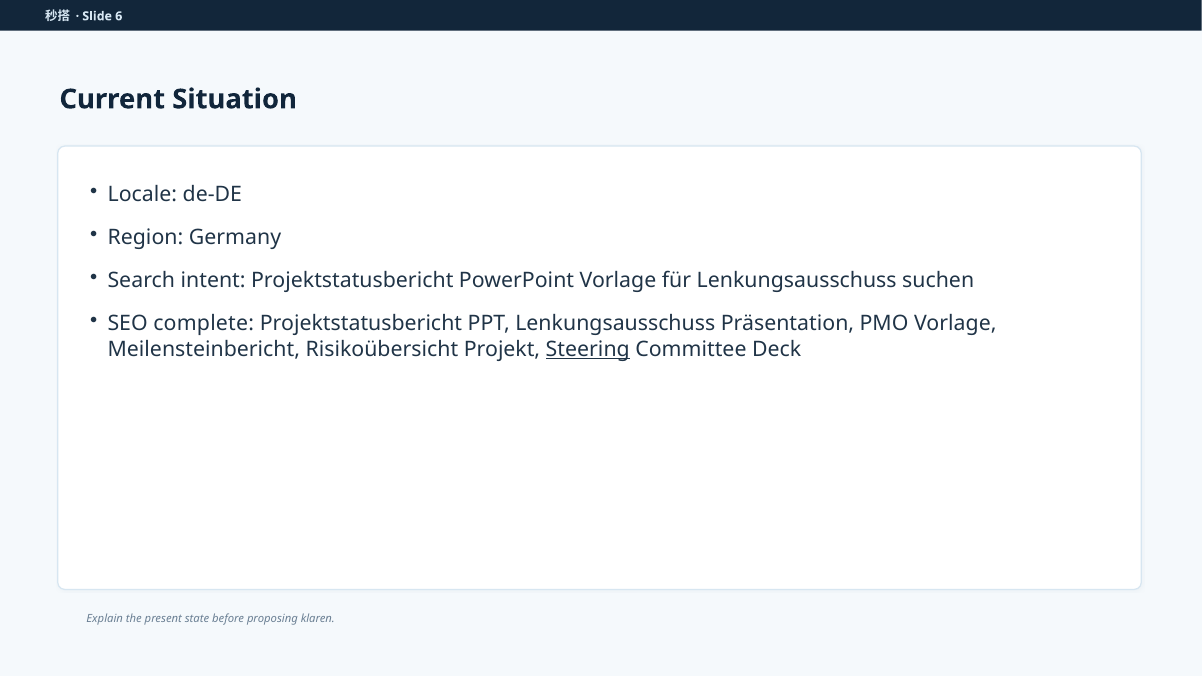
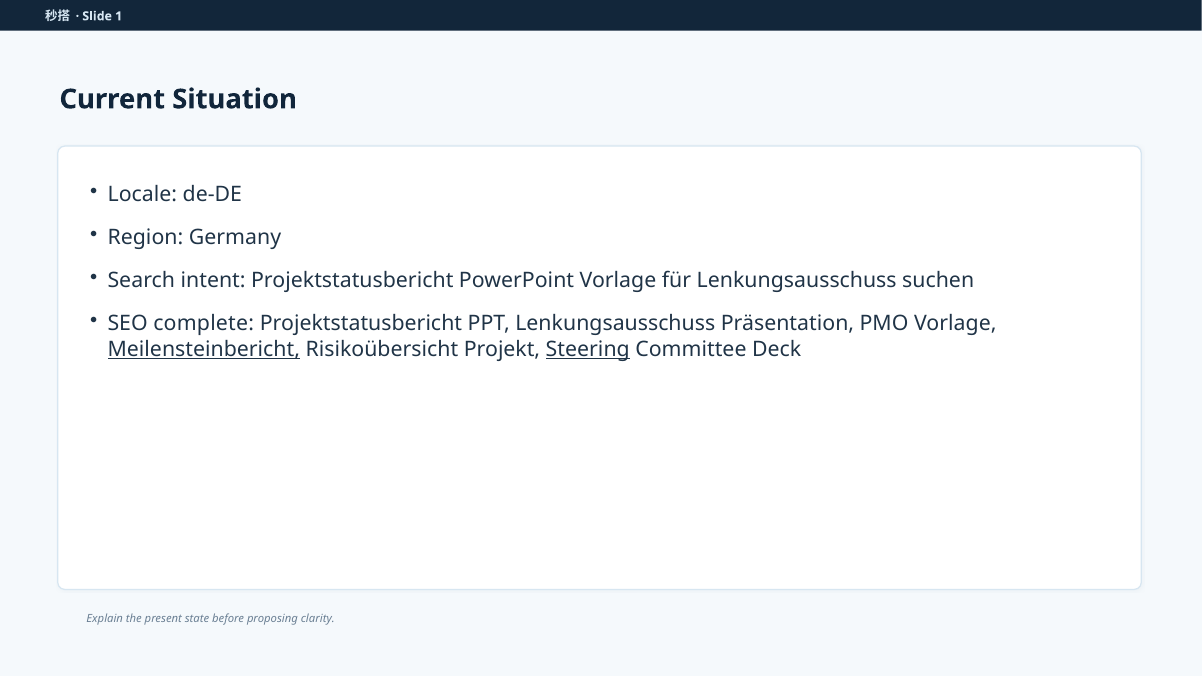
6: 6 -> 1 (119, 16)
Meilensteinbericht underline: none -> present (204, 349)
klaren: klaren -> clarity (318, 619)
